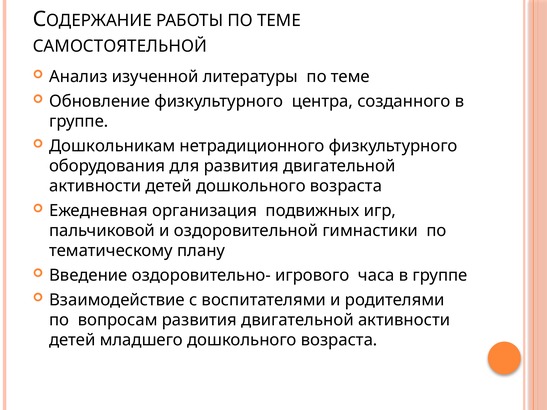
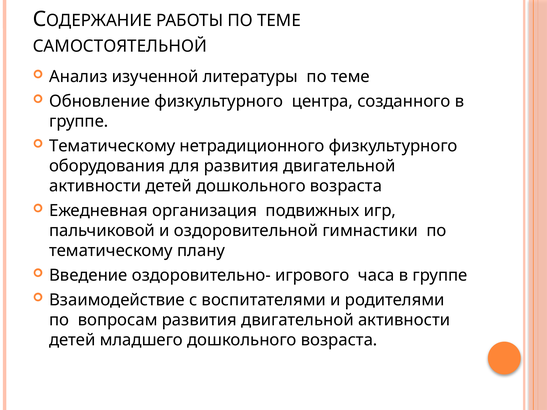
Дошкольникам: Дошкольникам -> Тематическому (112, 146)
